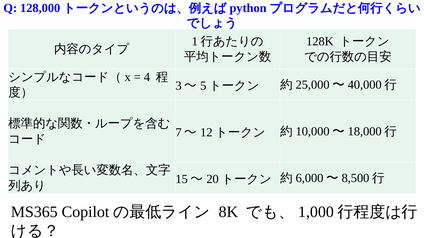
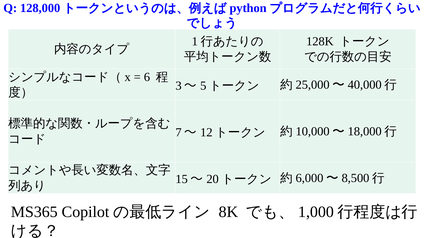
4: 4 -> 6 (147, 77)
